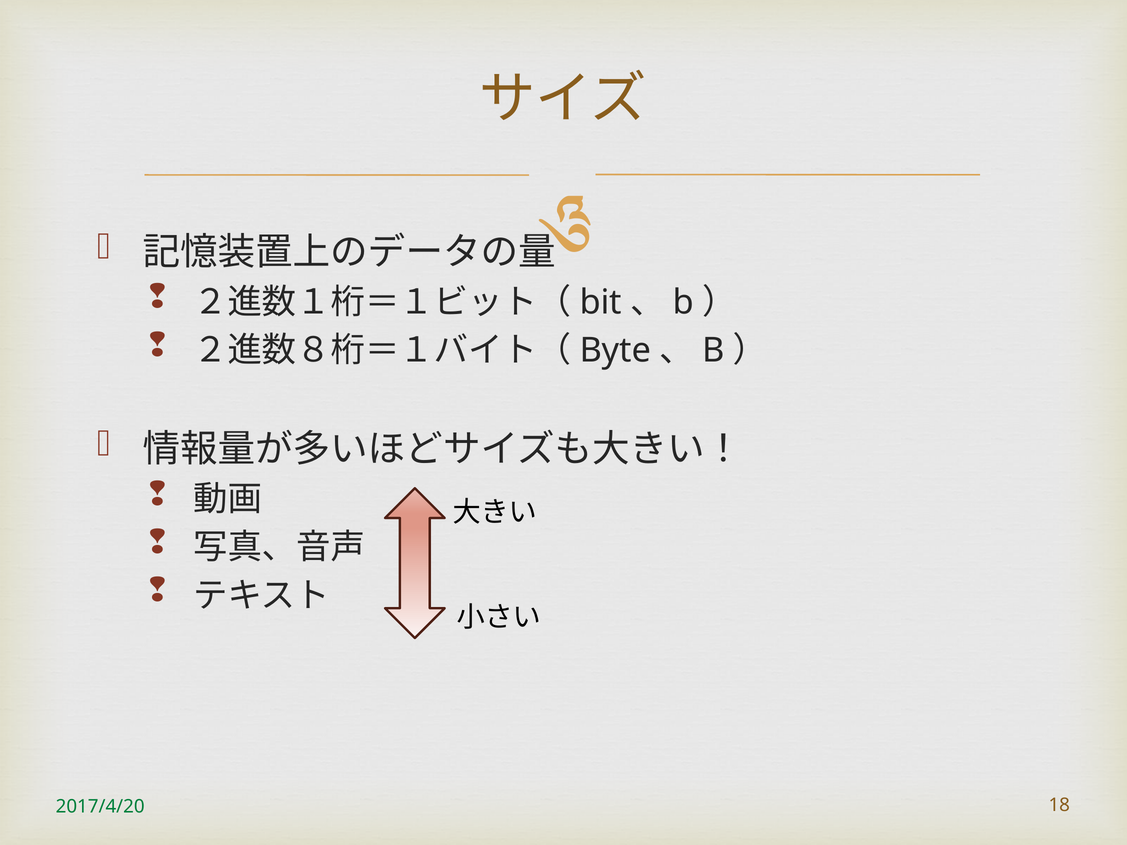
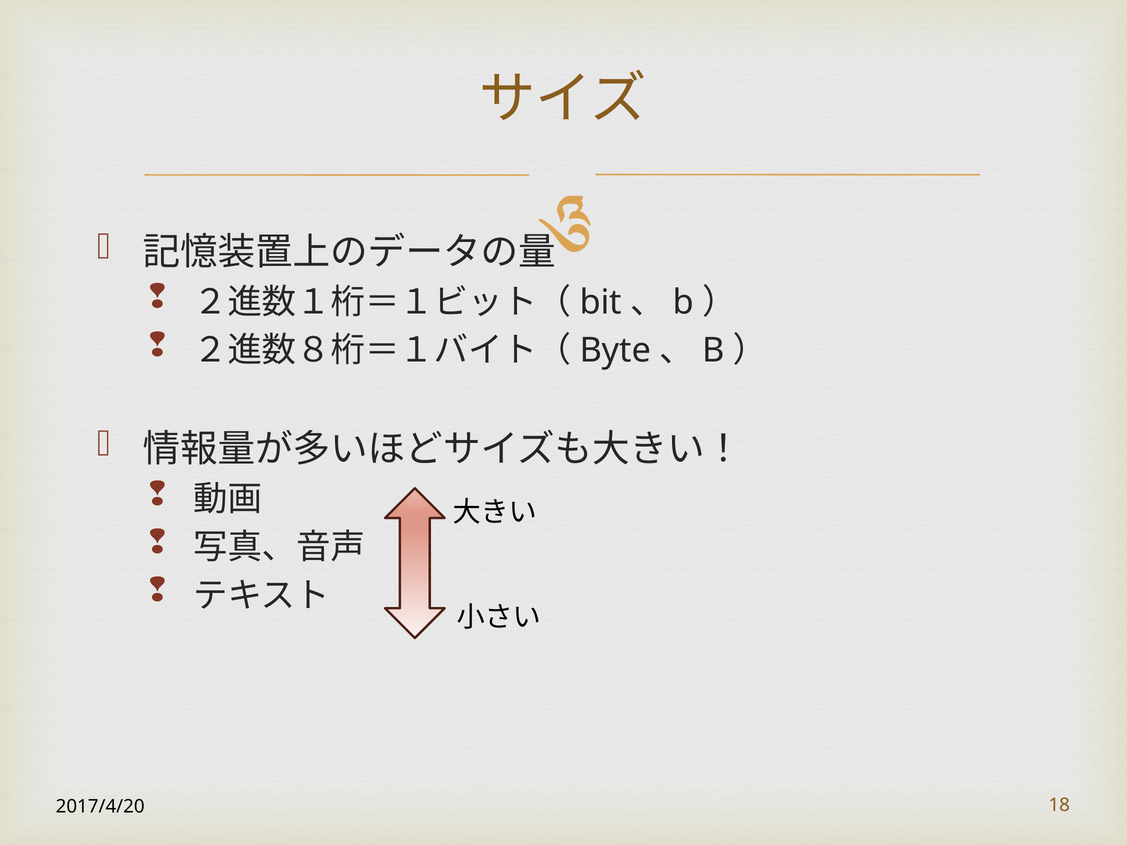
2017/4/20 colour: green -> black (100, 807)
